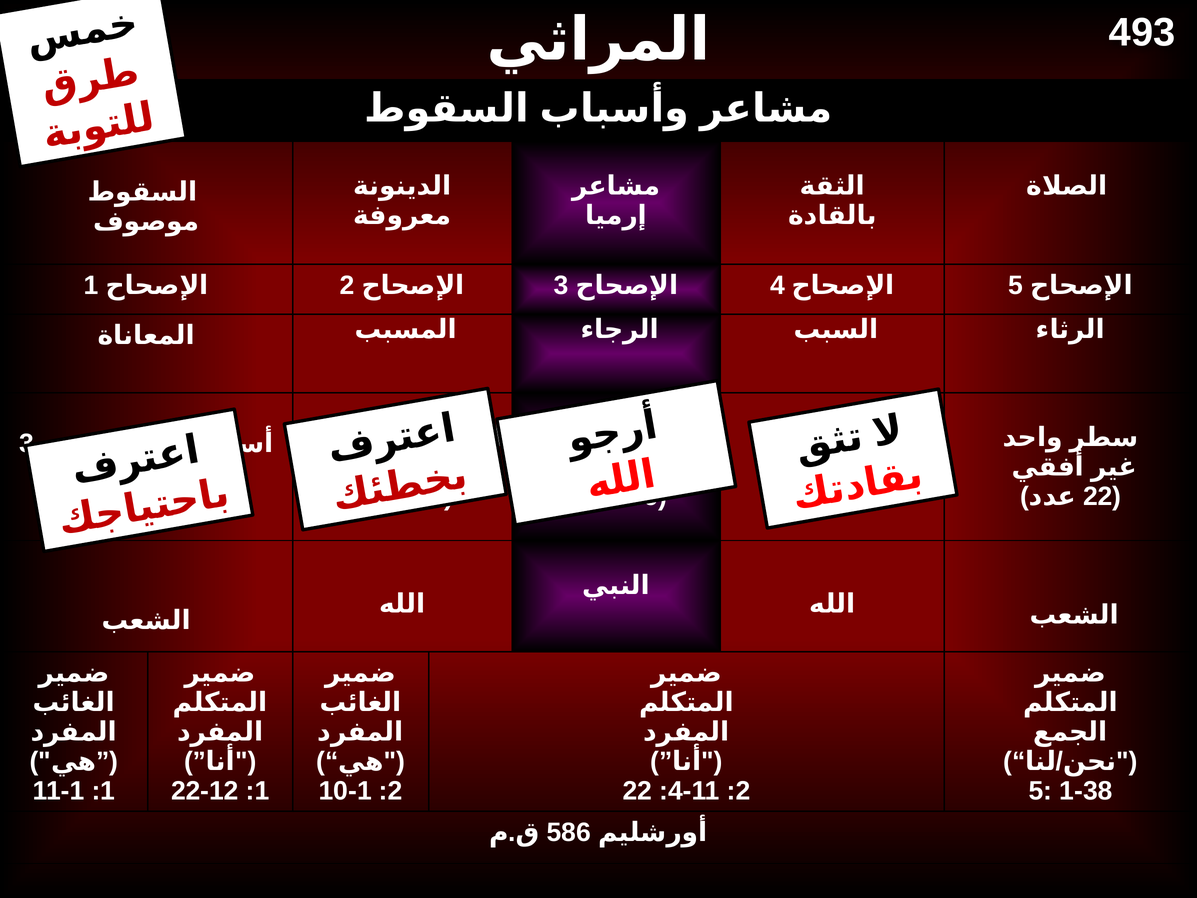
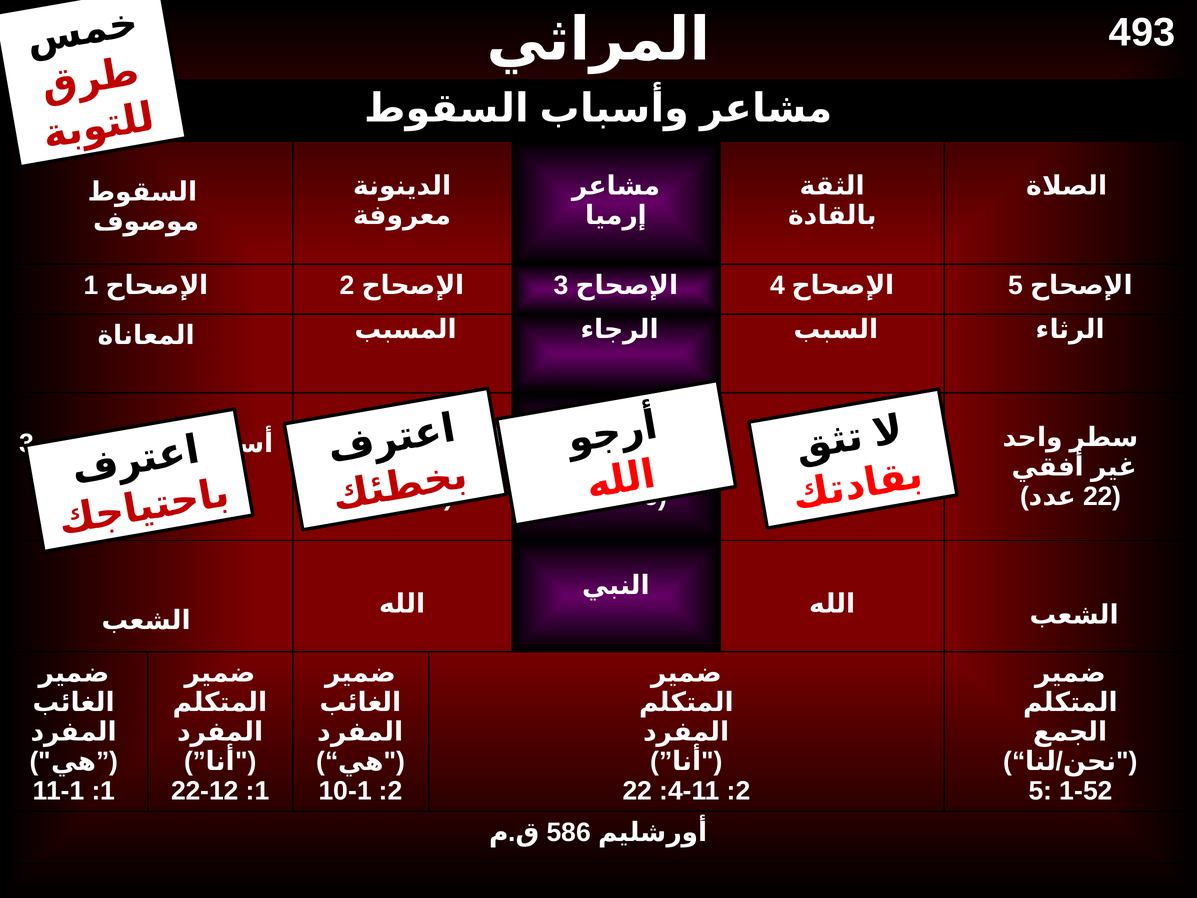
1-38: 1-38 -> 1-52 (1086, 791)
